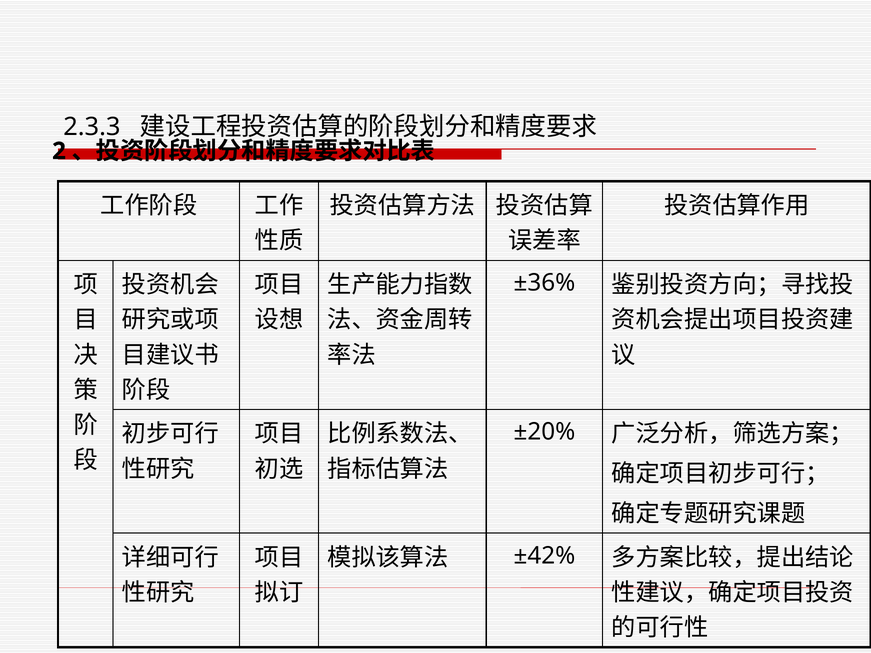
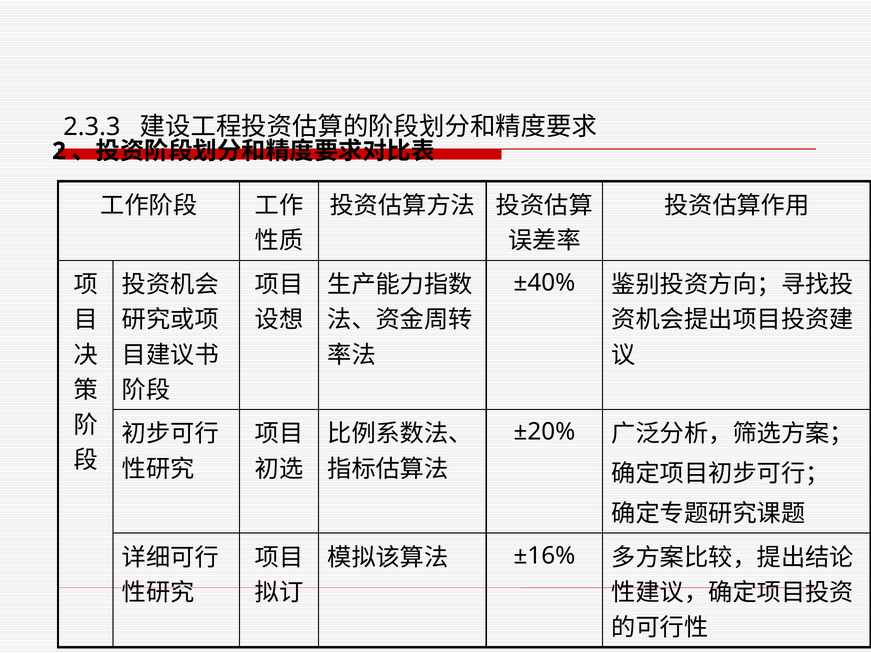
±36%: ±36% -> ±40% (544, 283)
±42%: ±42% -> ±16% (544, 556)
